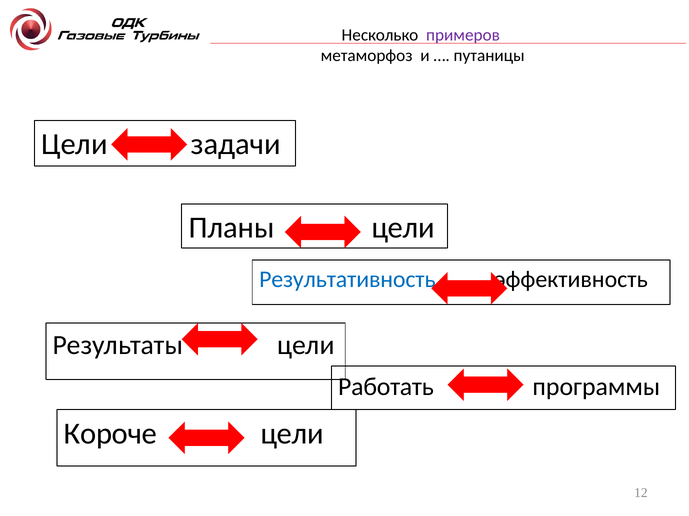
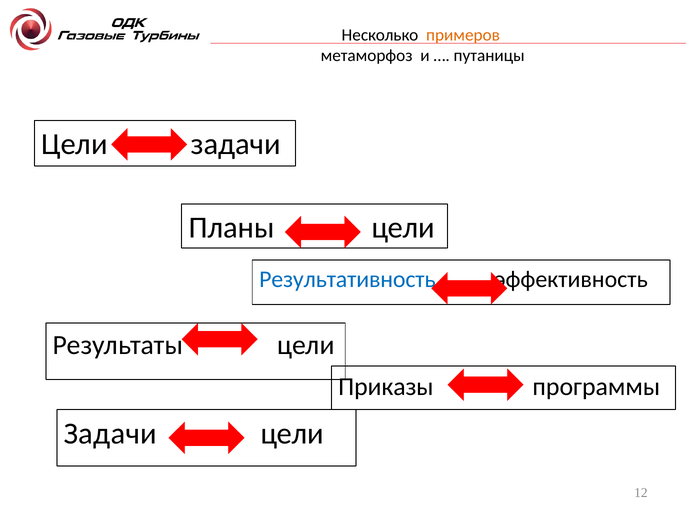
примеров colour: purple -> orange (463, 35)
Работать: Работать -> Приказы (386, 387)
Короче: Короче -> Задачи (110, 434)
